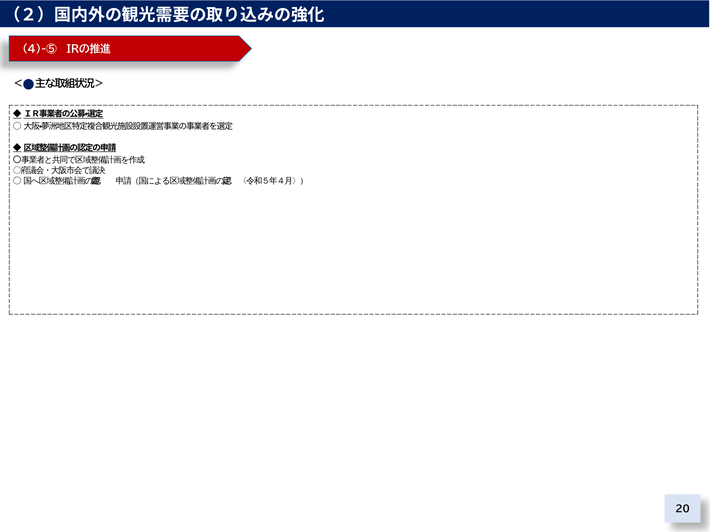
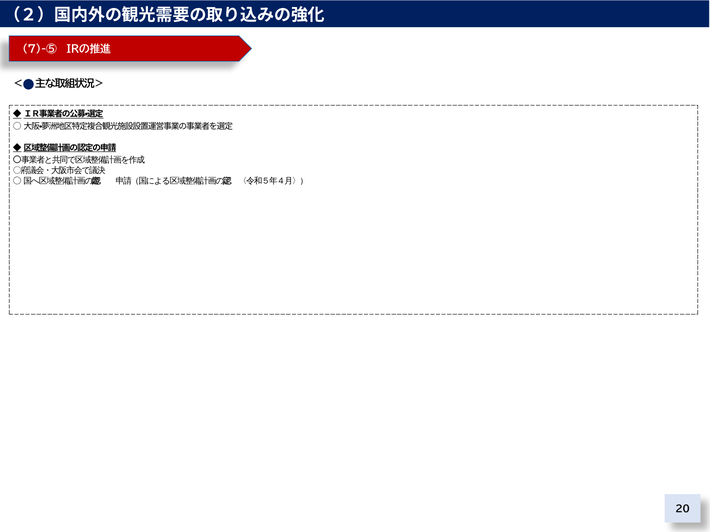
4)-⑤: 4)-⑤ -> 7)-⑤ (40, 49)
